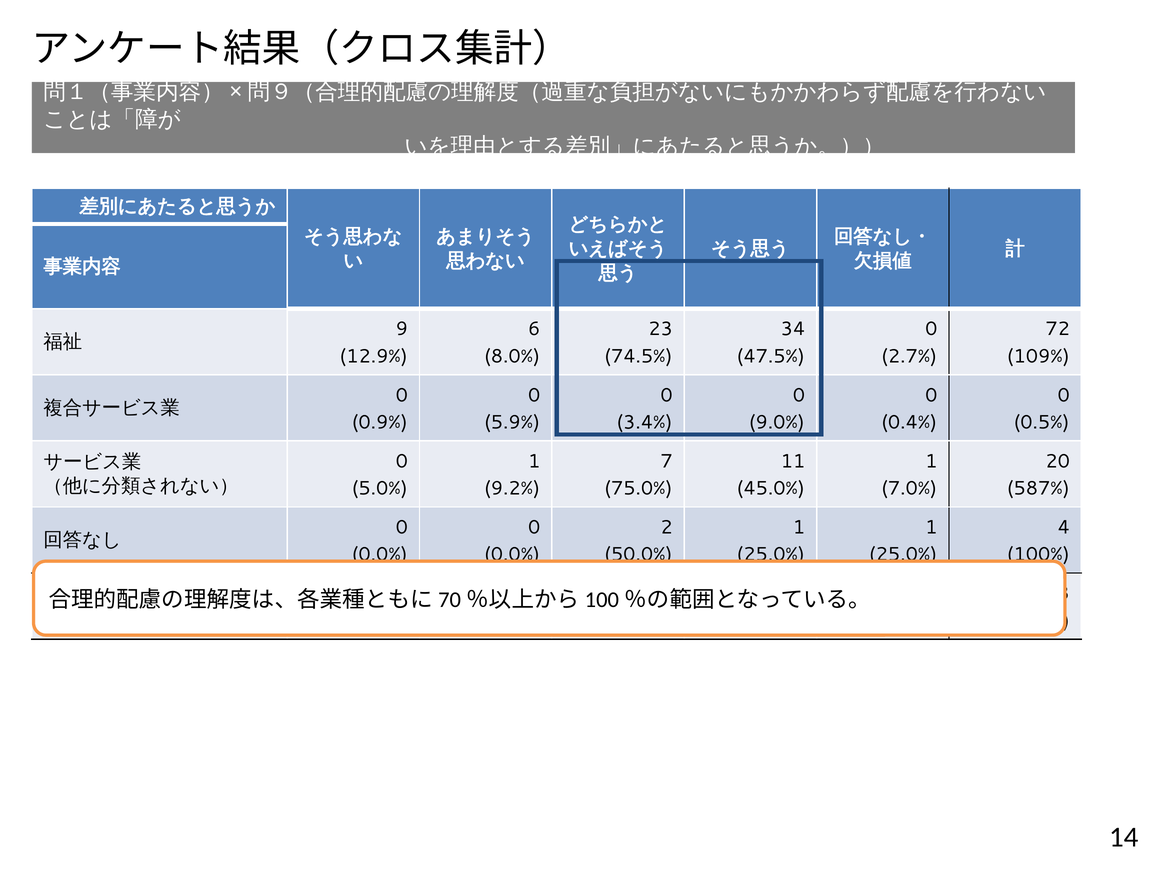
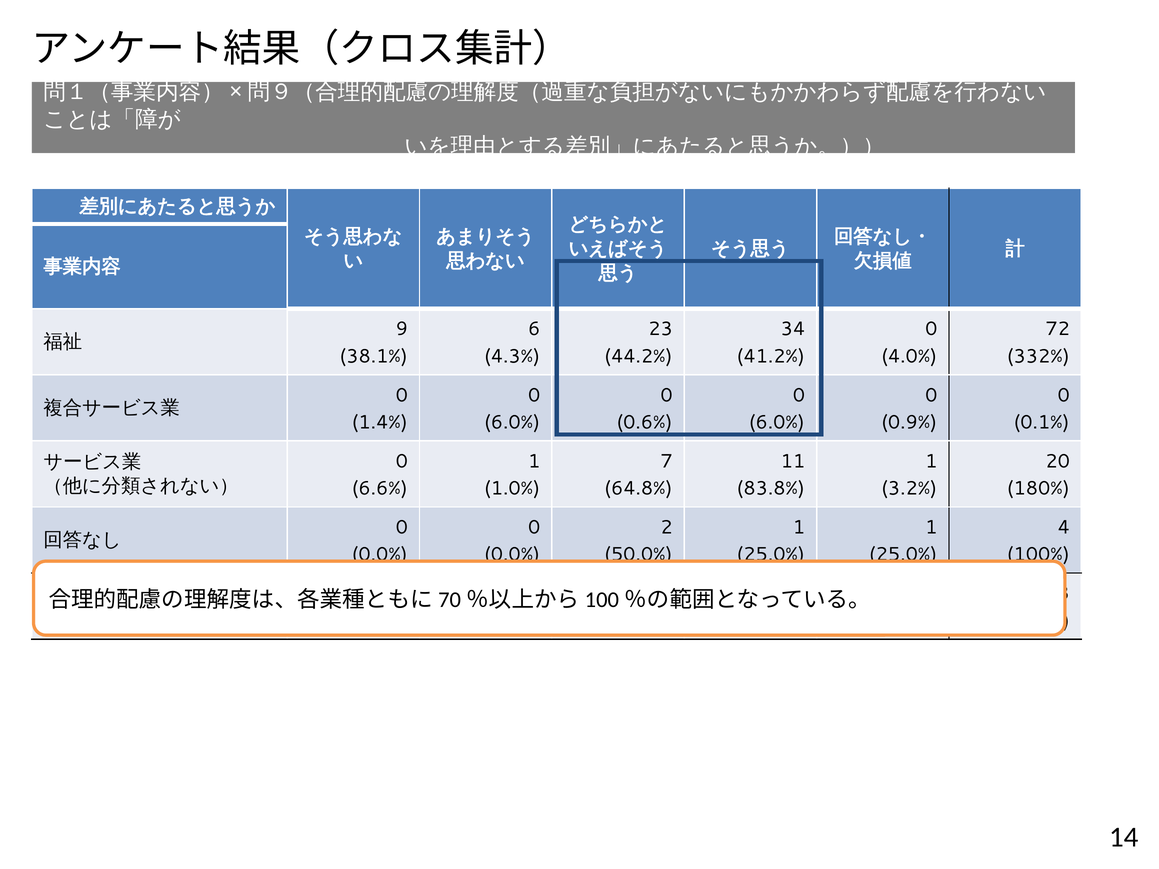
12.9%: 12.9% -> 38.1% (374, 356)
8.0%: 8.0% -> 4.3% (512, 356)
74.5%: 74.5% -> 44.2% (638, 356)
47.5%: 47.5% -> 41.2% (771, 356)
2.7%: 2.7% -> 4.0% (909, 356)
109%: 109% -> 332% (1038, 356)
0.9%: 0.9% -> 1.4% (380, 423)
5.9%: 5.9% -> 6.0% (512, 423)
3.4%: 3.4% -> 0.6% (644, 423)
9.0%: 9.0% -> 6.0% (777, 423)
0.4%: 0.4% -> 0.9% (909, 423)
0.5%: 0.5% -> 0.1% (1041, 423)
5.0%: 5.0% -> 6.6% (380, 489)
9.2%: 9.2% -> 1.0% (512, 489)
75.0%: 75.0% -> 64.8% (638, 489)
45.0%: 45.0% -> 83.8% (771, 489)
7.0%: 7.0% -> 3.2% (909, 489)
587%: 587% -> 180% (1038, 489)
